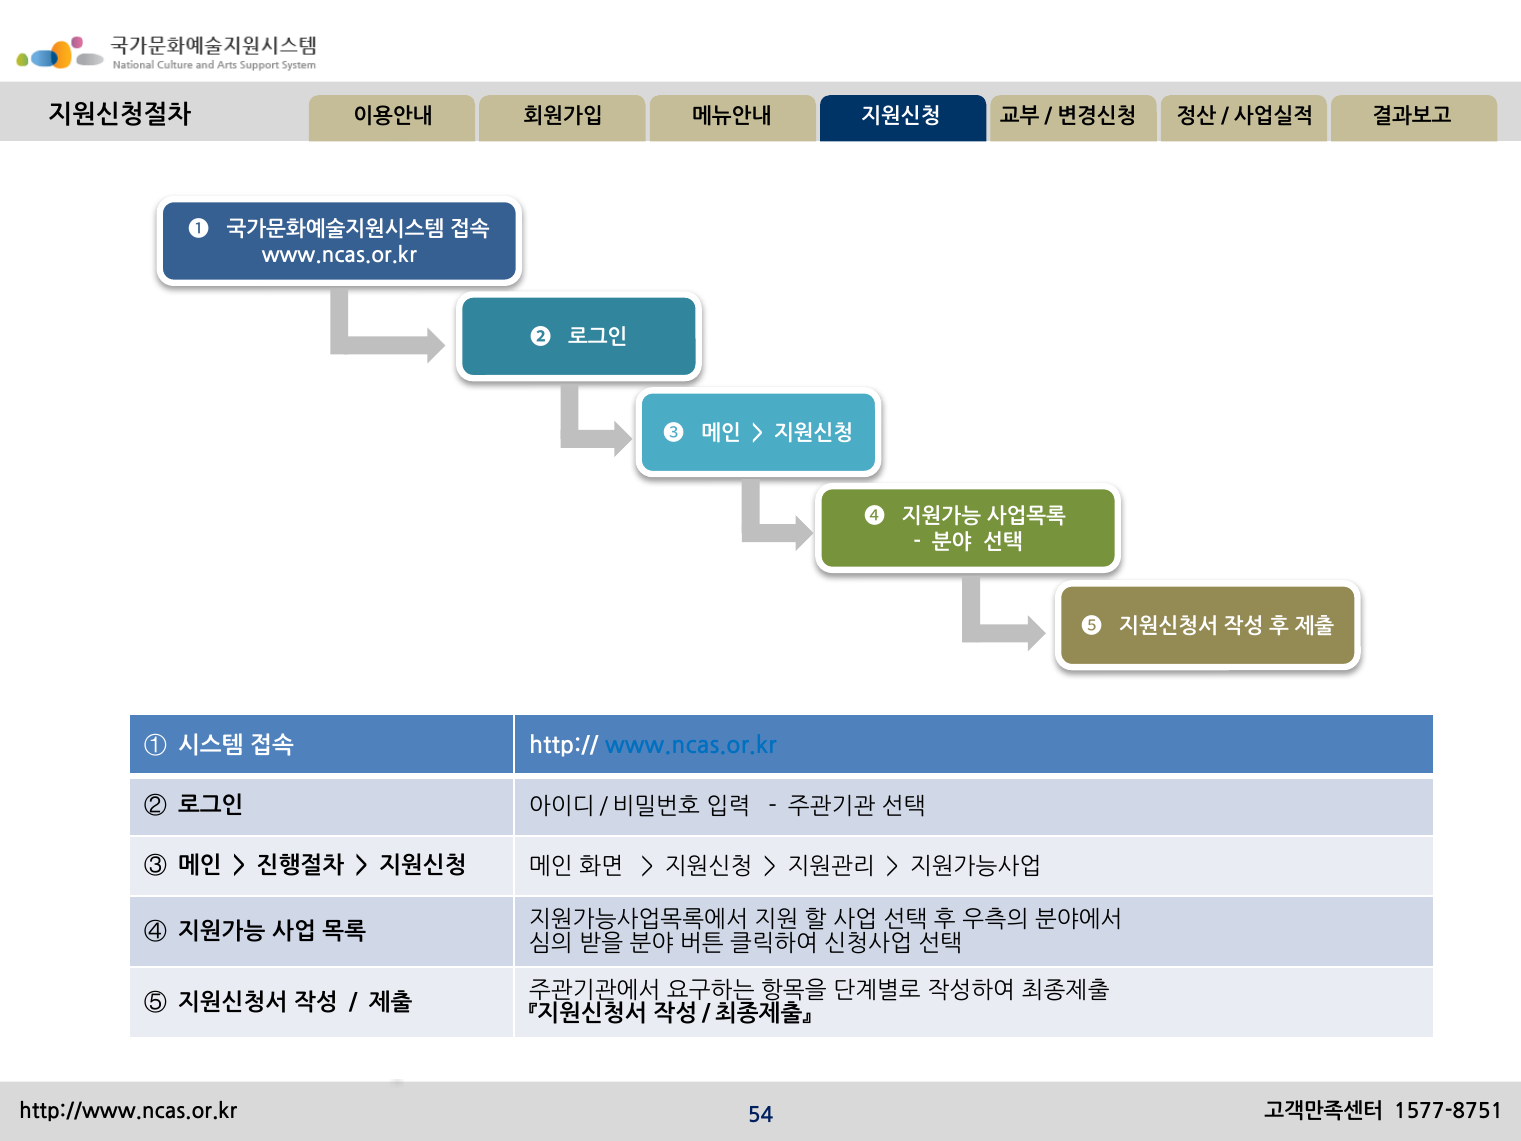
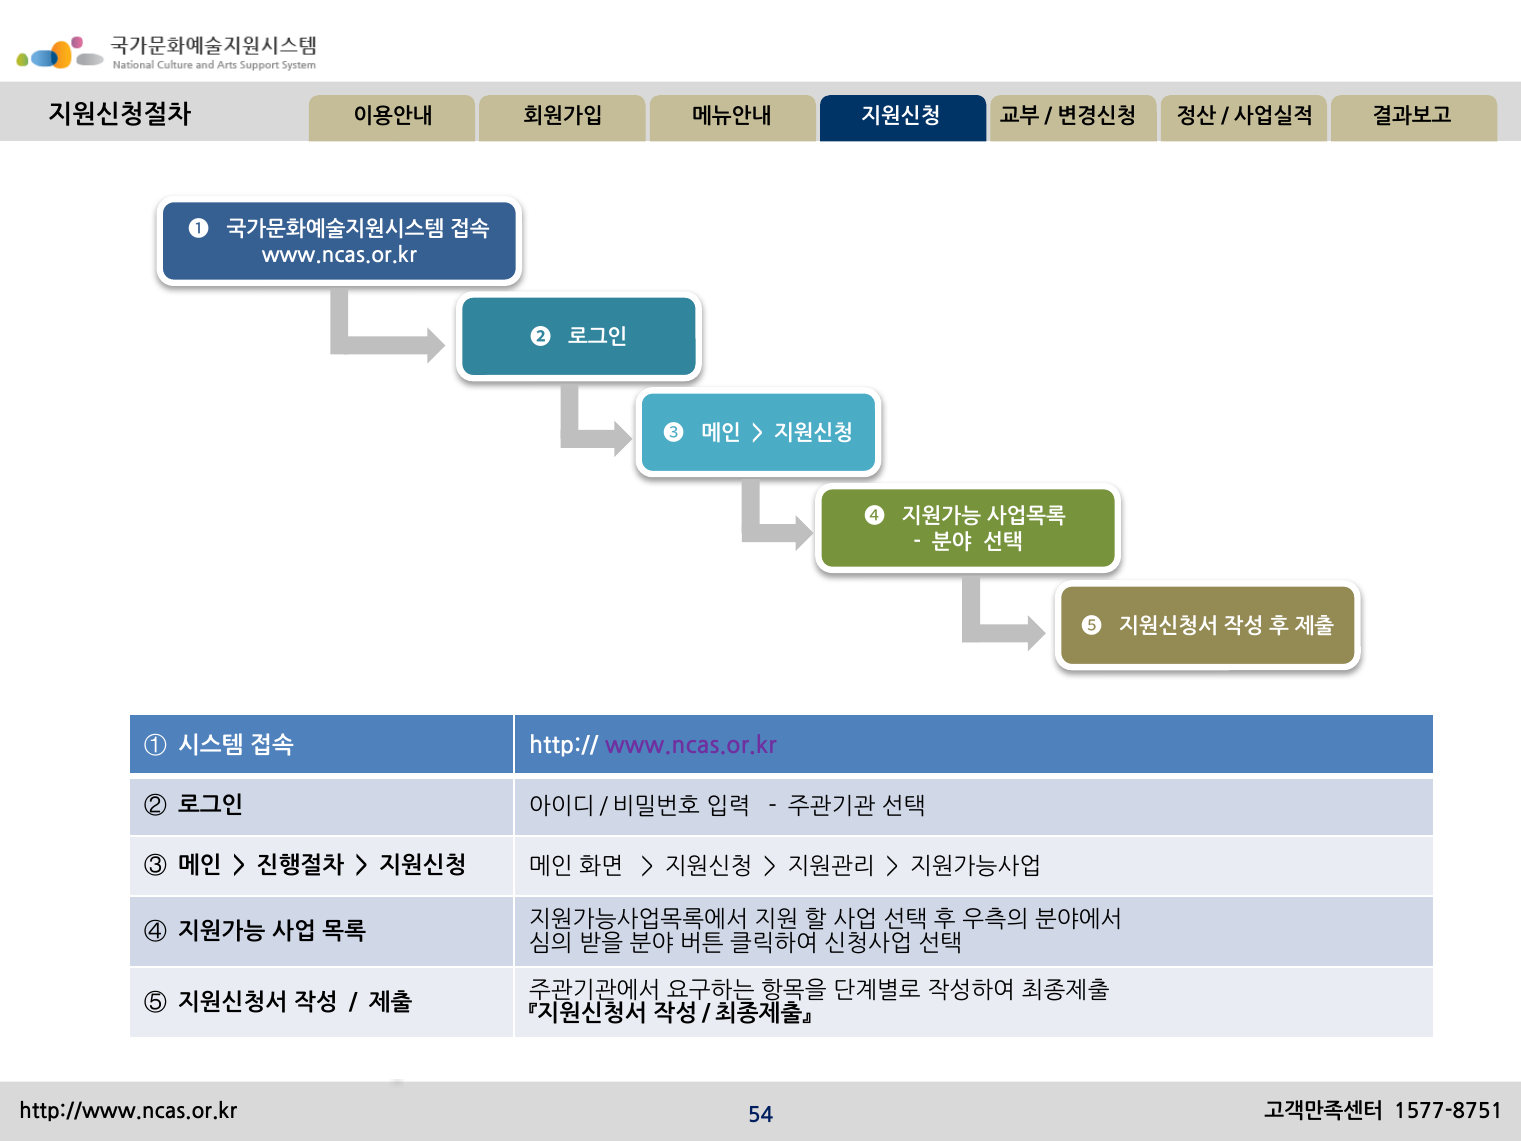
www.ncas.or.kr colour: blue -> purple (691, 745)
